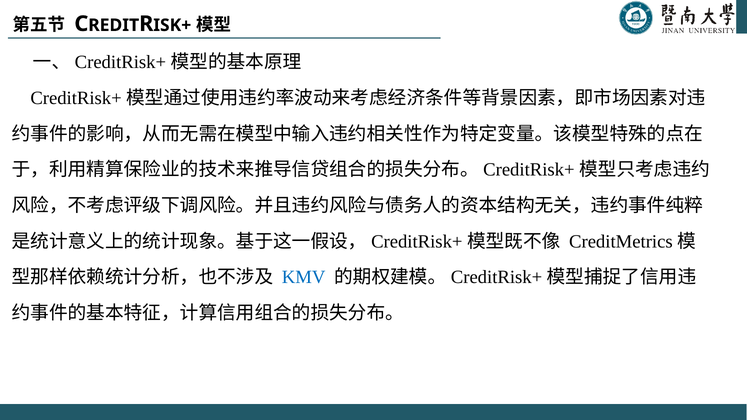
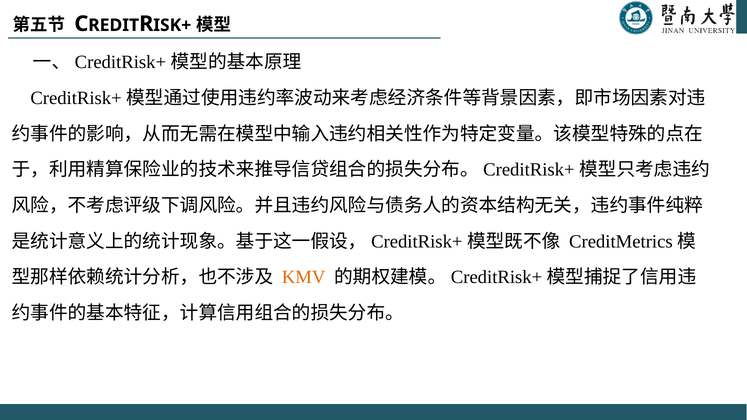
KMV colour: blue -> orange (304, 277)
